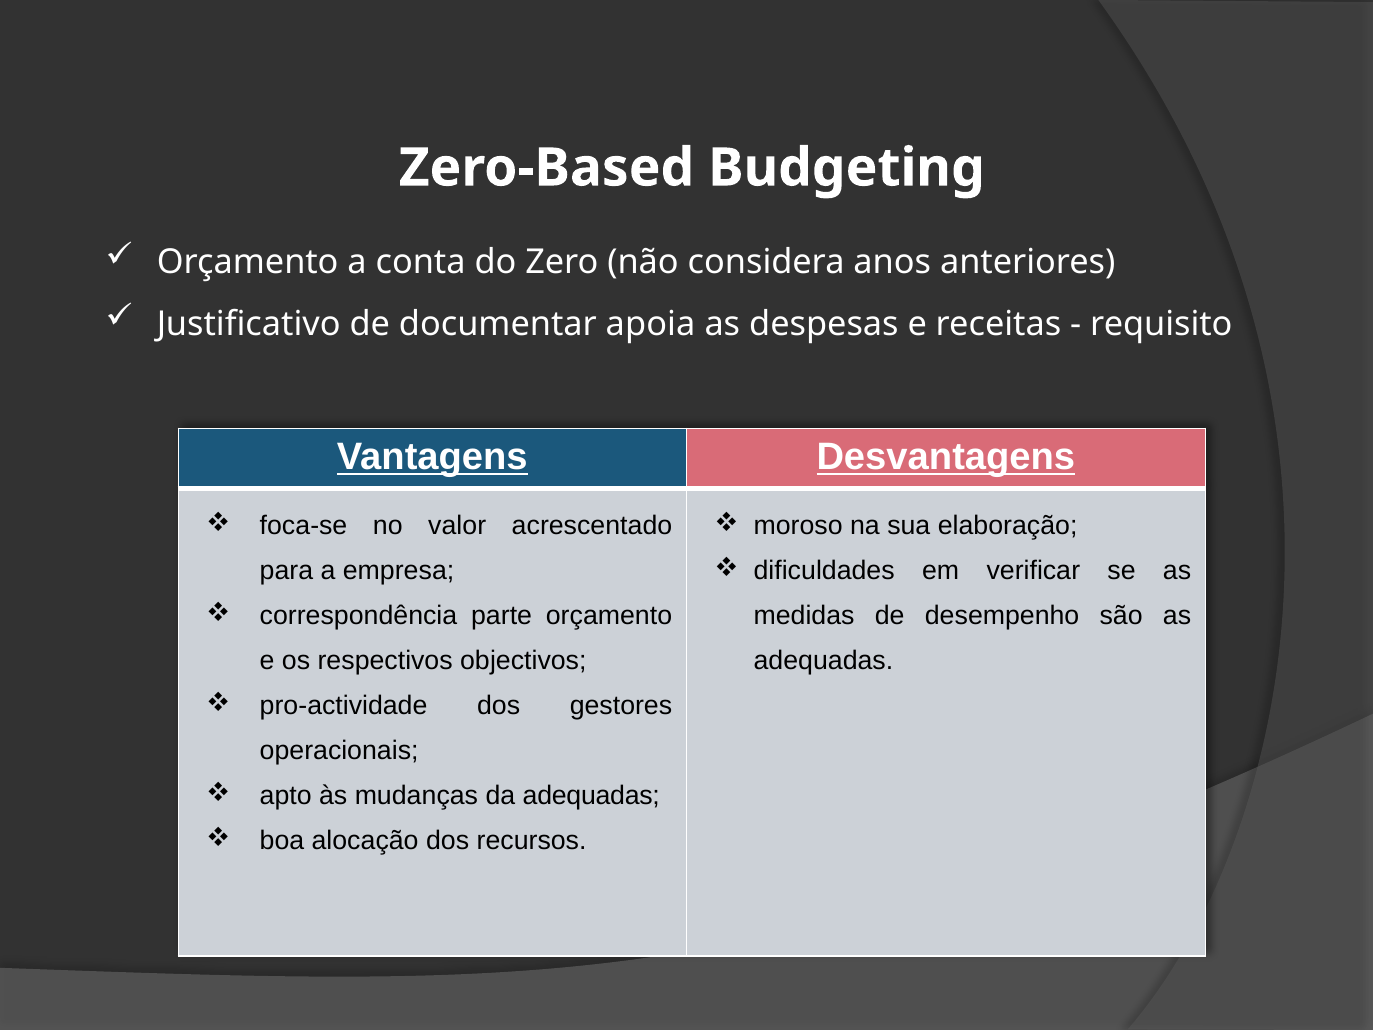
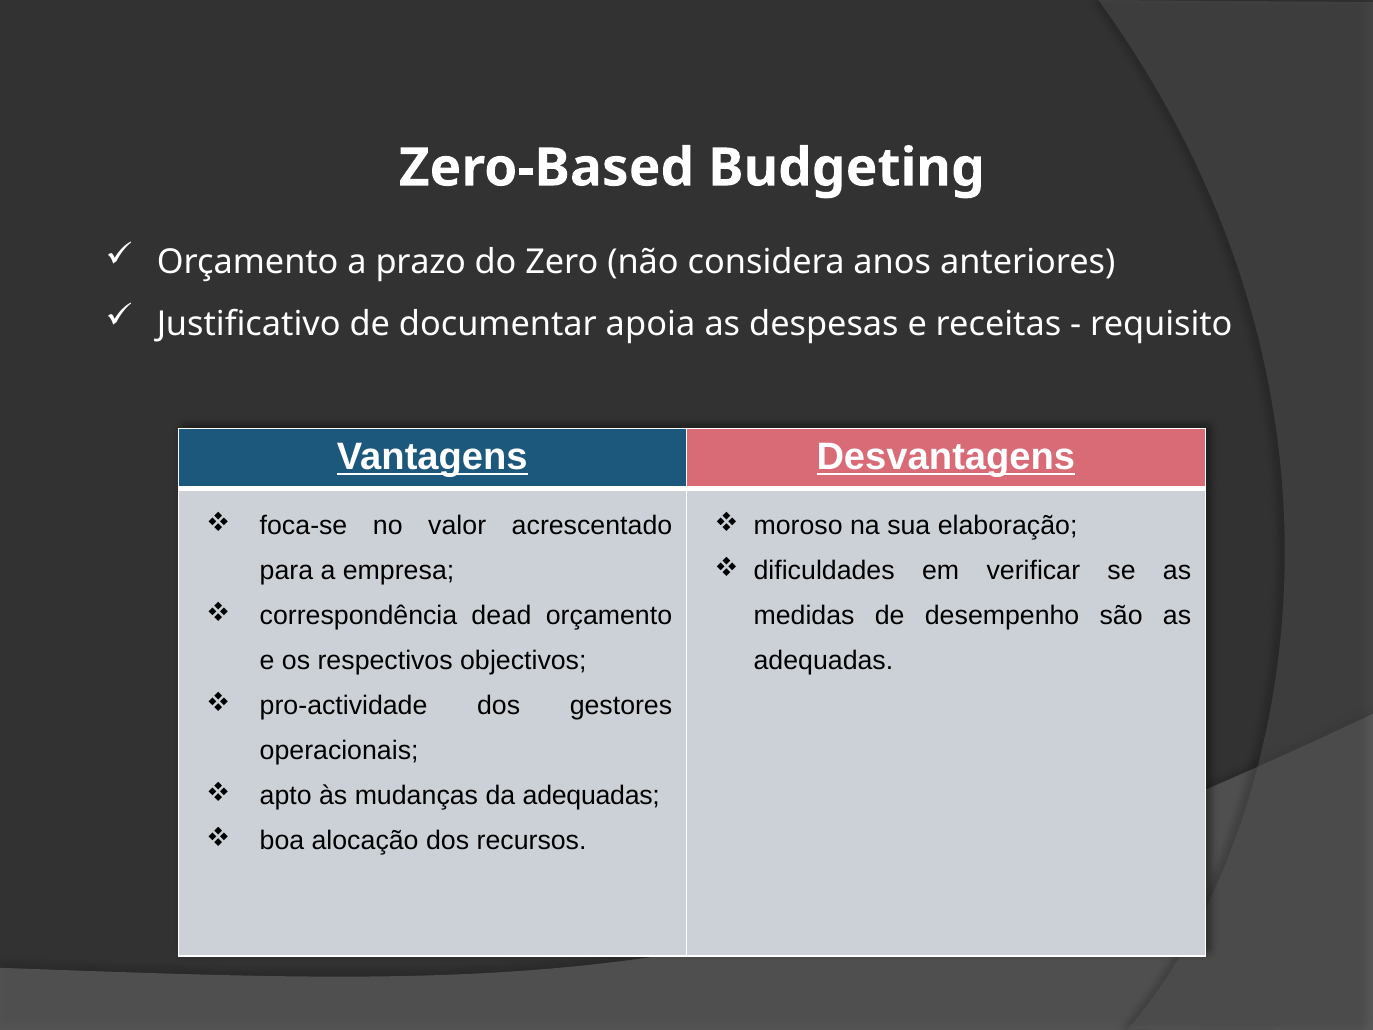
conta: conta -> prazo (421, 262)
parte: parte -> dead (501, 615)
